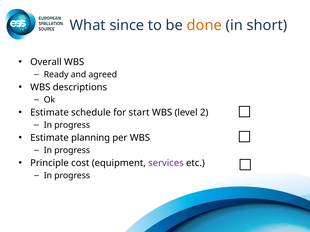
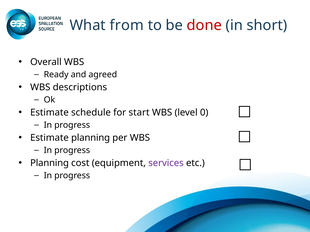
since: since -> from (127, 25)
done colour: orange -> red (204, 25)
2: 2 -> 0 (204, 113)
Principle: Principle -> Planning (50, 163)
